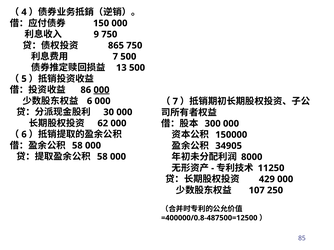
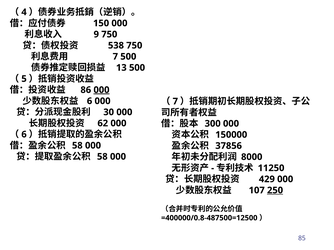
865: 865 -> 538 (116, 46)
34905: 34905 -> 37856 (229, 146)
250 underline: none -> present (275, 191)
